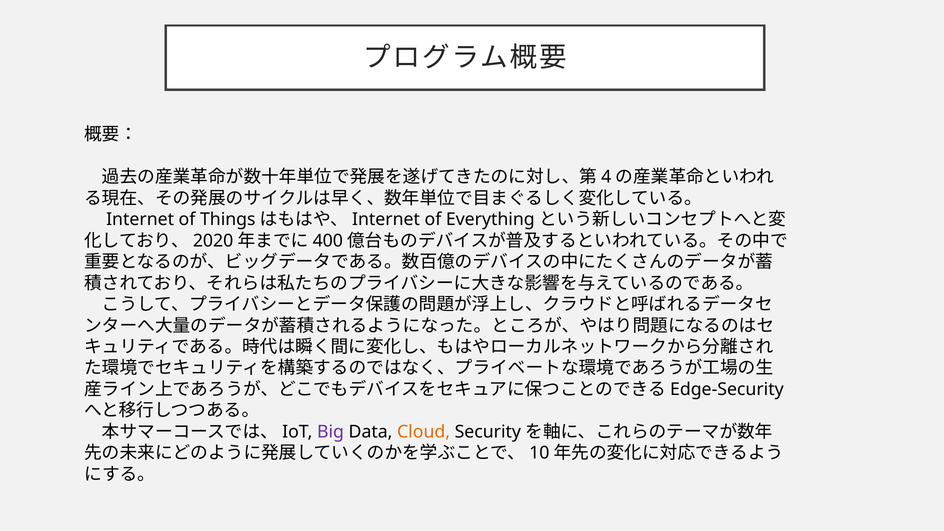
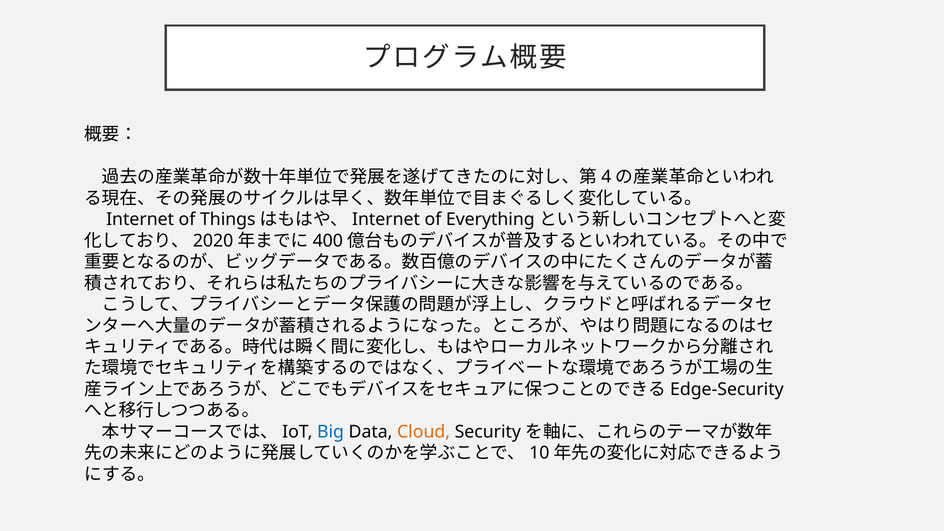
Big colour: purple -> blue (331, 432)
